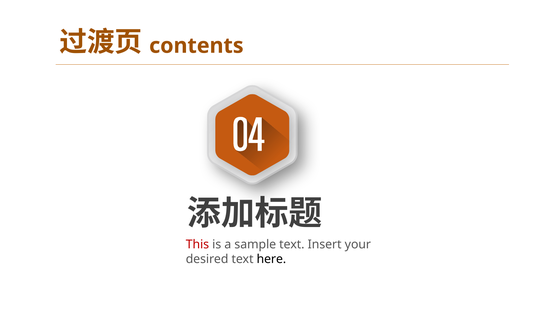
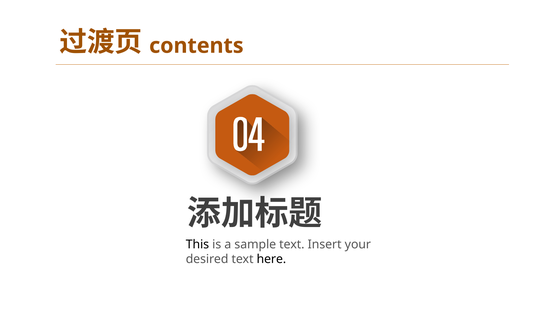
This colour: red -> black (197, 244)
